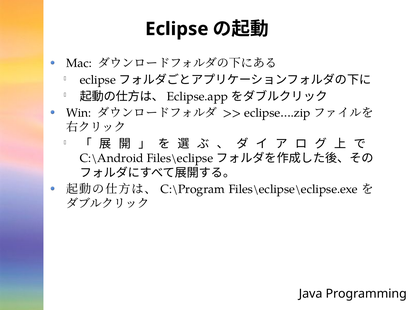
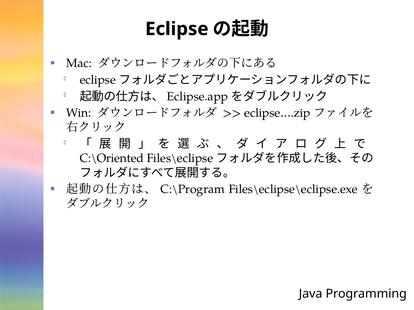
C:\Android: C:\Android -> C:\Oriented (112, 159)
